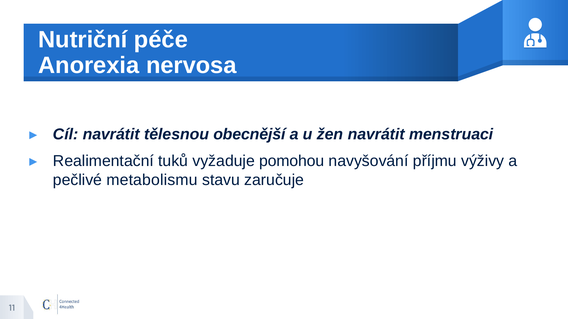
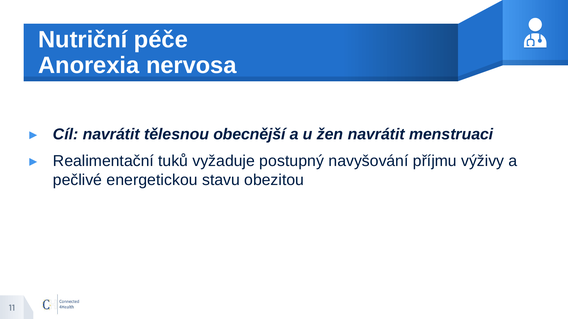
pomohou: pomohou -> postupný (292, 161)
metabolismu: metabolismu -> energetickou (152, 180)
zaručuje: zaručuje -> obezitou (274, 180)
